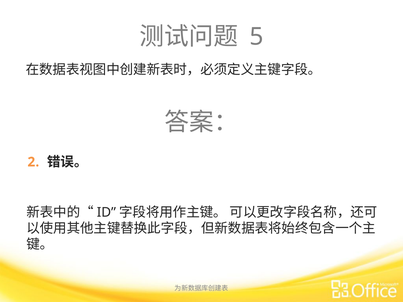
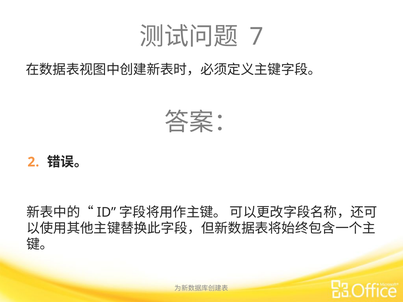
5: 5 -> 7 (257, 37)
